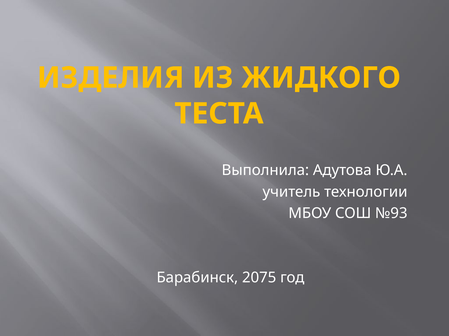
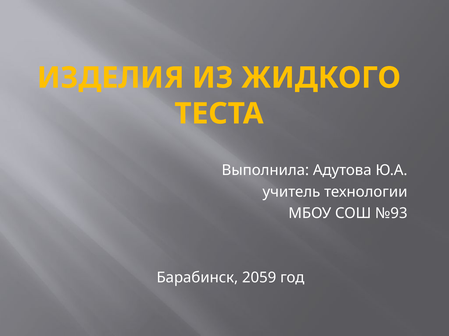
2075: 2075 -> 2059 (259, 278)
